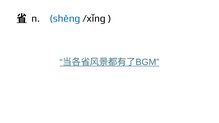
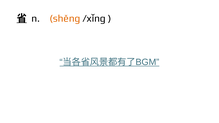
shěng colour: blue -> orange (65, 18)
